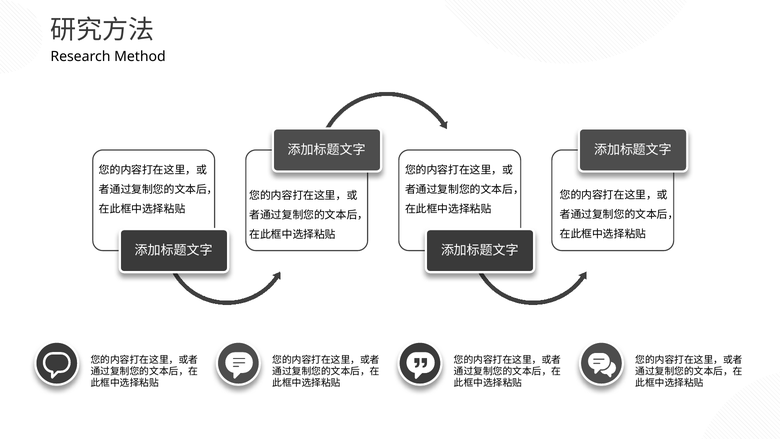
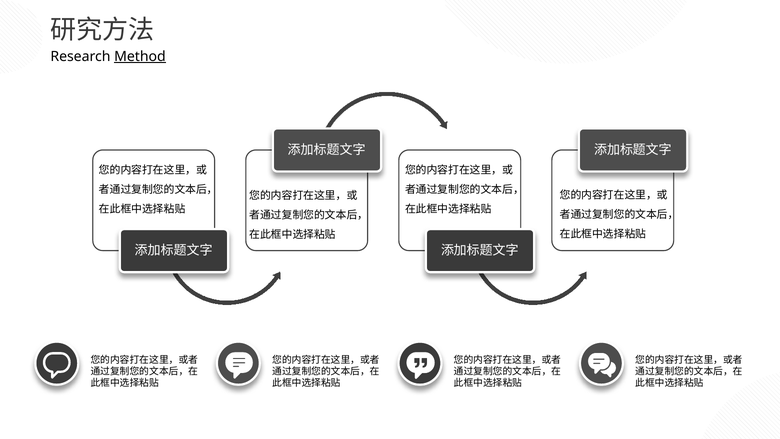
Method underline: none -> present (140, 57)
